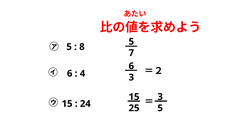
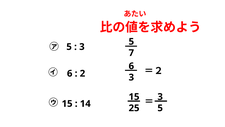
8: 8 -> 3 (82, 47)
4: 4 -> 2 (82, 73)
24: 24 -> 14 (85, 103)
